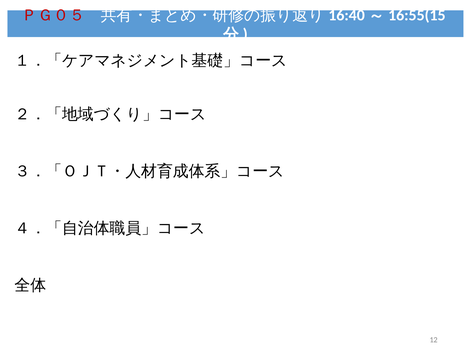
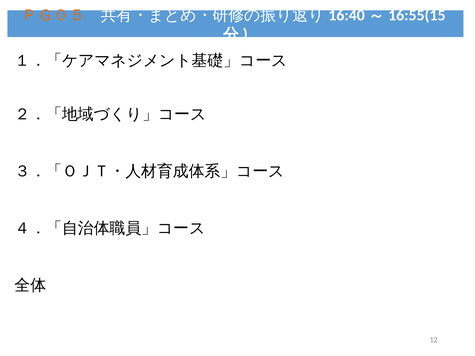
ＰＧ０５ colour: red -> orange (53, 15)
